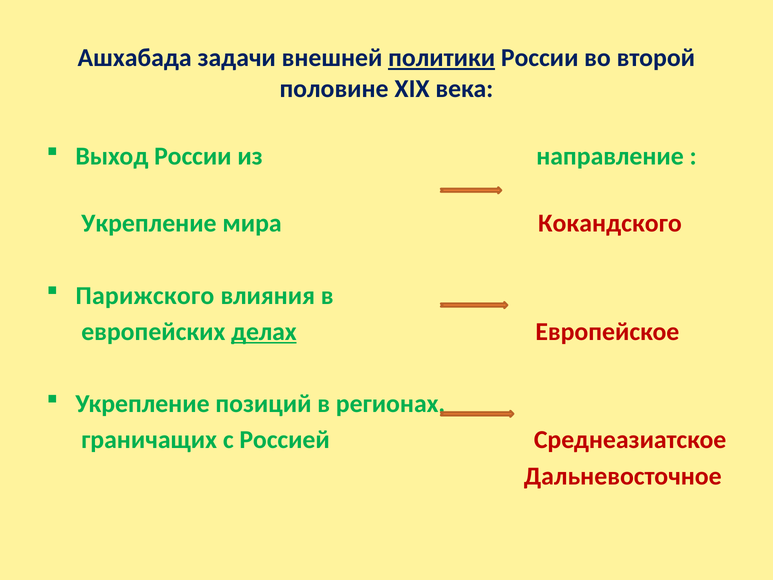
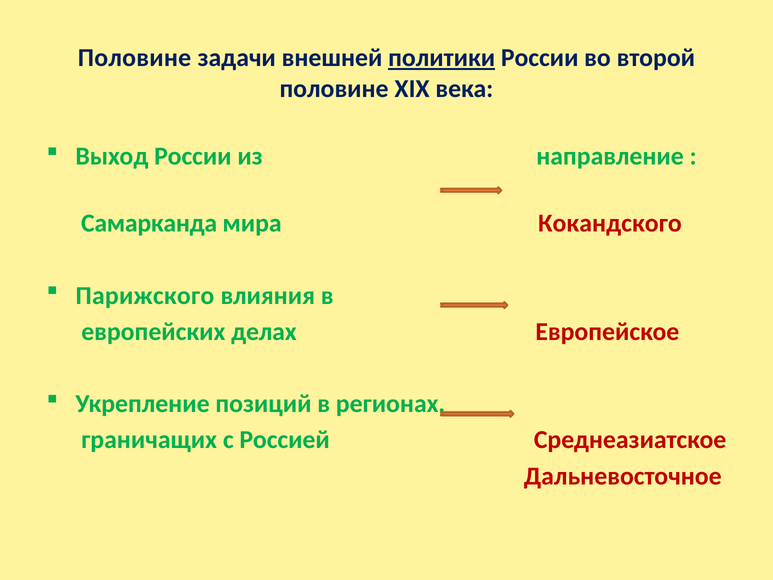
Ашхабада: Ашхабада -> Половине (135, 58)
Укрепление: Укрепление -> Самарканда (149, 223)
делах underline: present -> none (264, 332)
